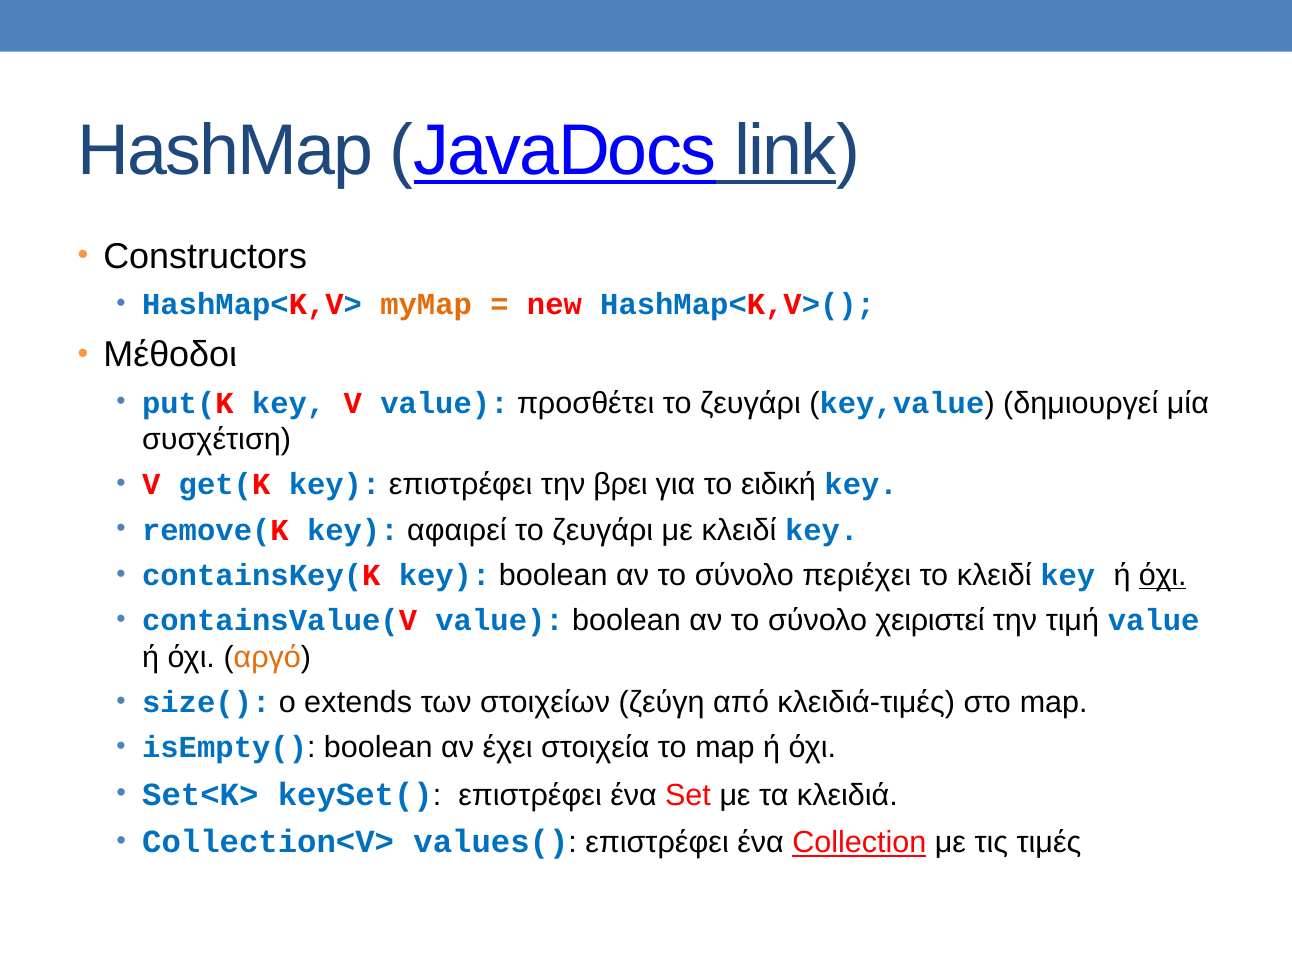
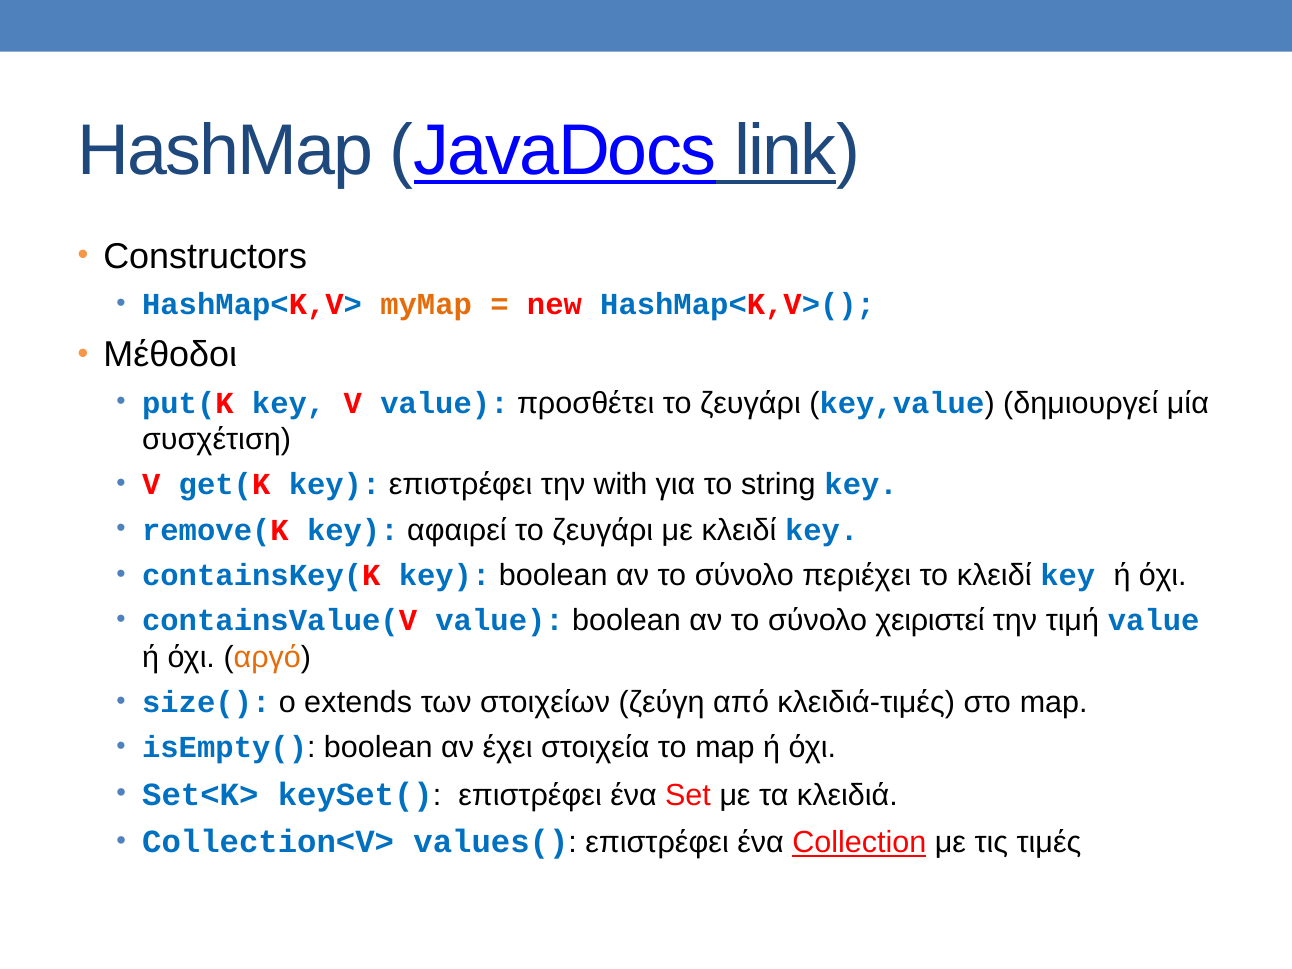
βρει: βρει -> with (620, 485)
ειδική: ειδική -> string (778, 485)
όχι underline: present -> none (1163, 575)
